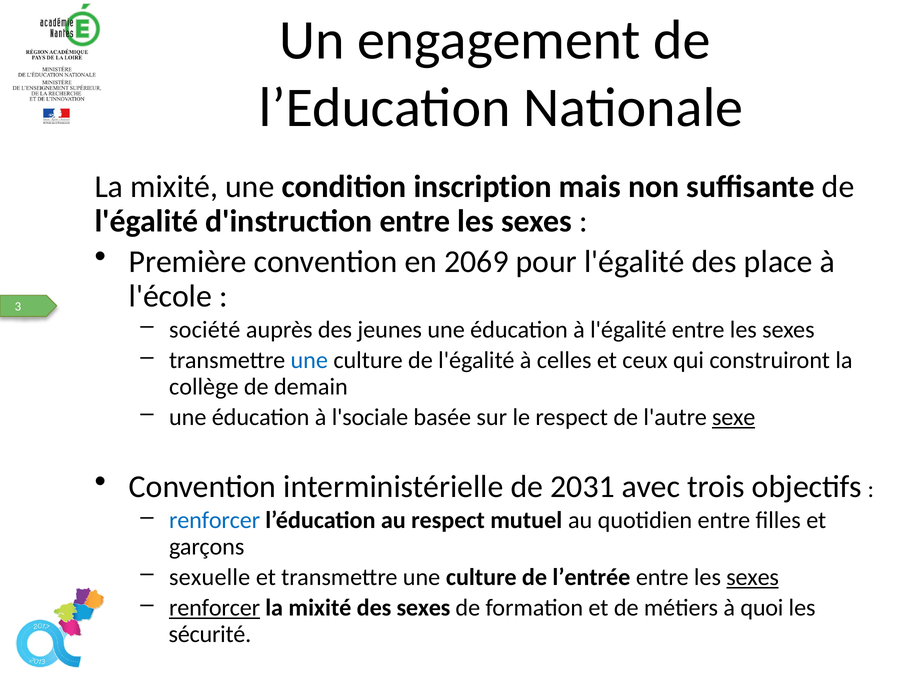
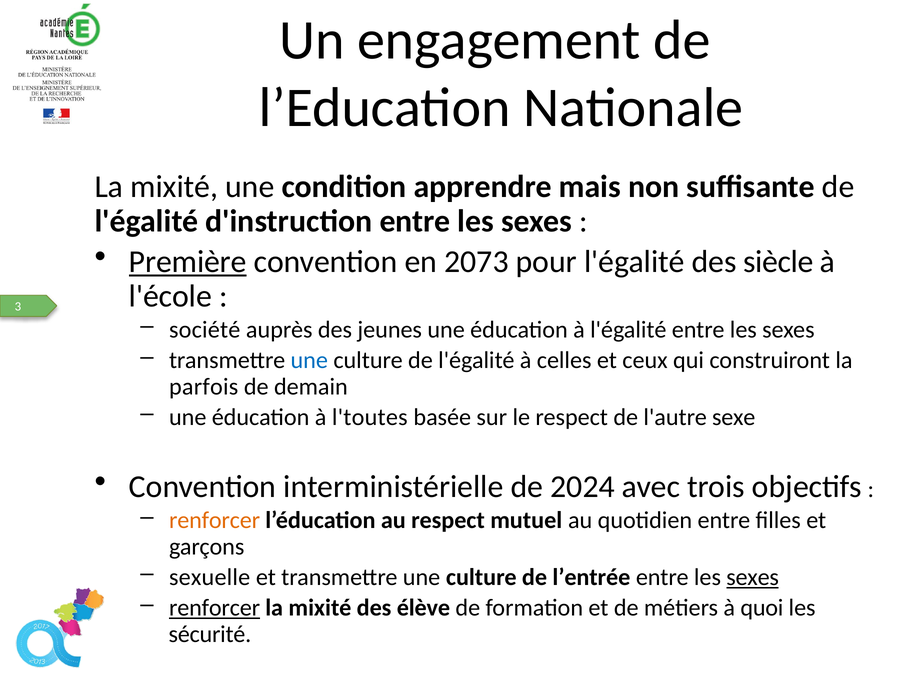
inscription: inscription -> apprendre (483, 187)
Première underline: none -> present (188, 262)
2069: 2069 -> 2073 (476, 262)
place: place -> siècle (778, 262)
collège: collège -> parfois (204, 387)
l'sociale: l'sociale -> l'toutes (370, 417)
sexe underline: present -> none (734, 417)
2031: 2031 -> 2024 (583, 486)
renforcer colour: blue -> orange (215, 520)
des sexes: sexes -> élève (423, 608)
